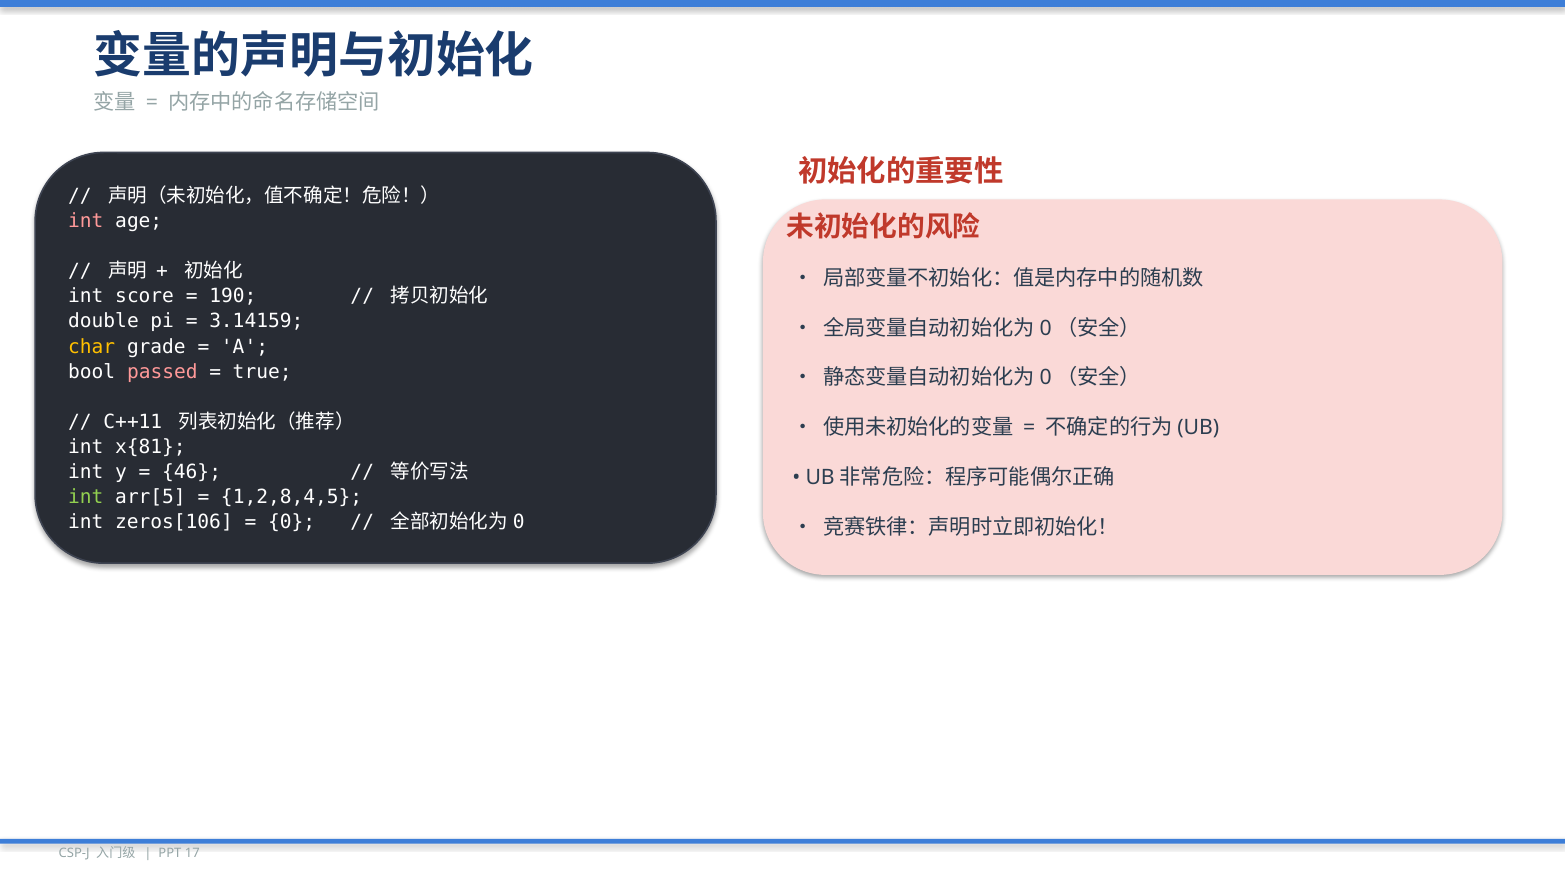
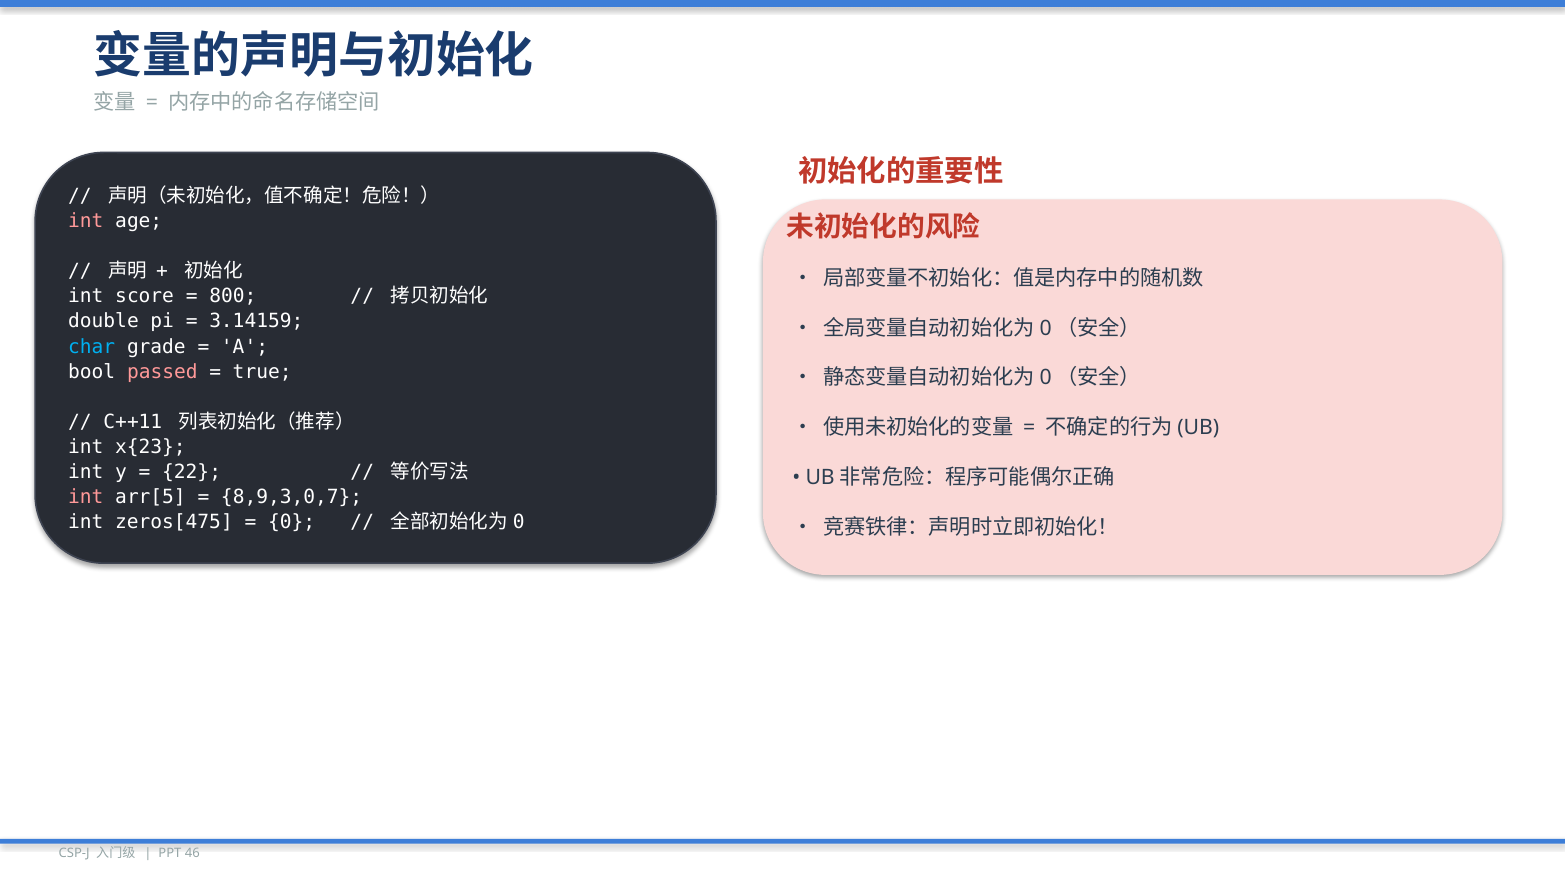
190: 190 -> 800 (233, 297)
char colour: yellow -> light blue (92, 347)
x{81: x{81 -> x{23 (150, 447)
46: 46 -> 22 (192, 472)
int colour: light green -> pink (86, 497)
1,2,8,4,5: 1,2,8,4,5 -> 8,9,3,0,7 (292, 497)
zeros[106: zeros[106 -> zeros[475 (174, 522)
17: 17 -> 46 (192, 854)
